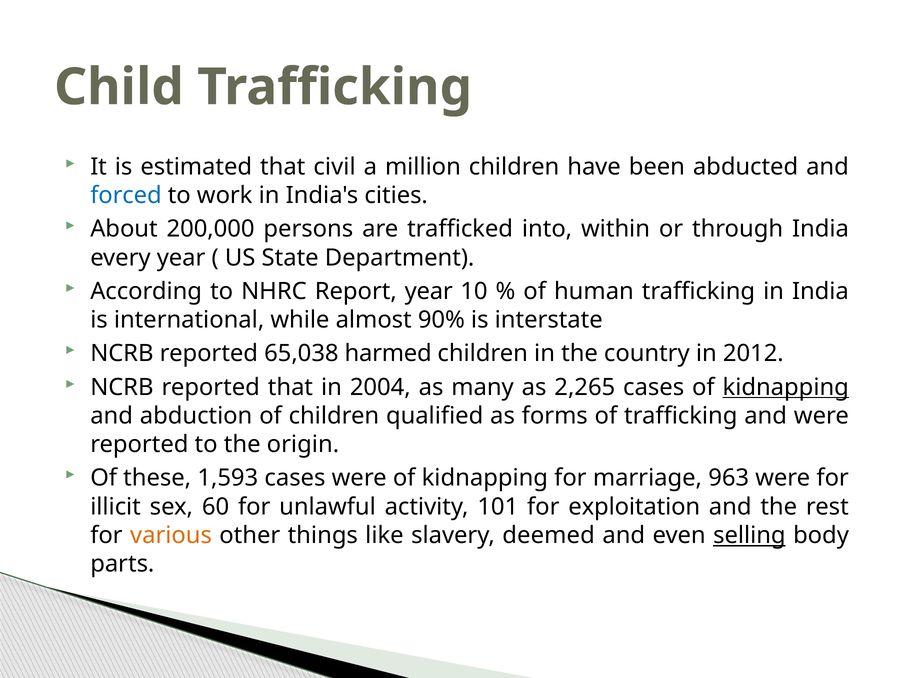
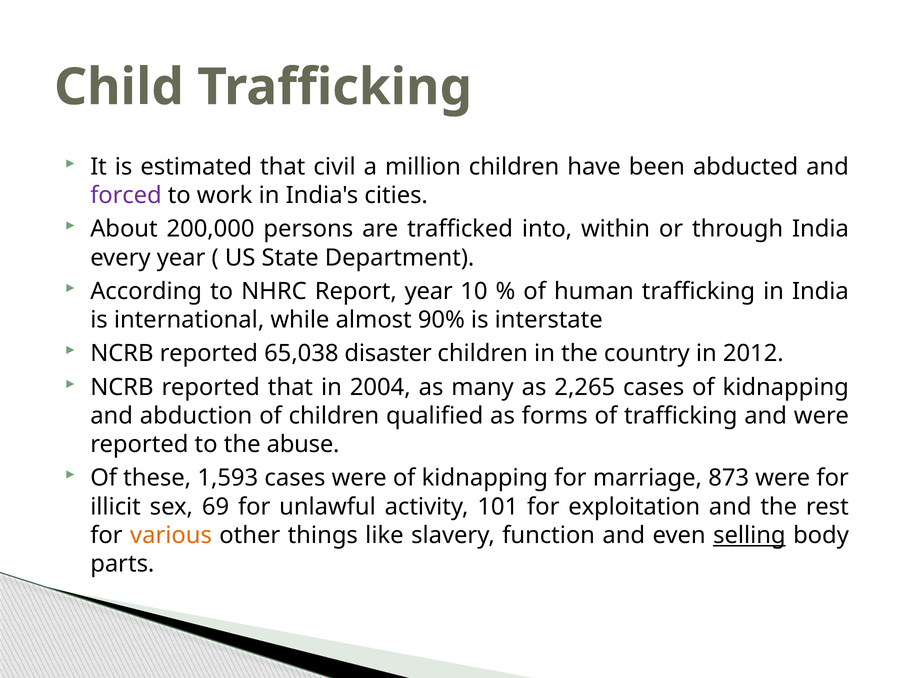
forced colour: blue -> purple (126, 195)
harmed: harmed -> disaster (388, 354)
kidnapping underline: present -> none (786, 387)
origin: origin -> abuse (303, 444)
963: 963 -> 873 (729, 478)
60: 60 -> 69 (216, 507)
deemed: deemed -> function (549, 535)
